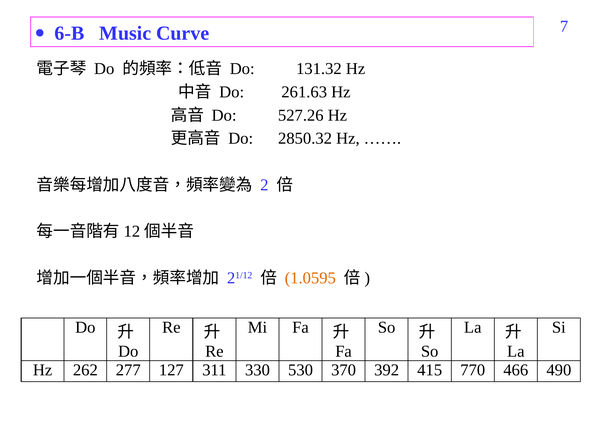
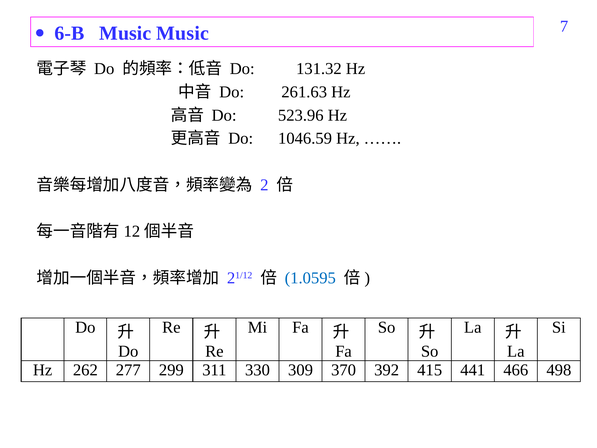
Music Curve: Curve -> Music (183, 33)
527.26: 527.26 -> 523.96 (301, 115)
2850.32: 2850.32 -> 1046.59 (305, 138)
1.0595 colour: orange -> blue (310, 278)
127: 127 -> 299 (171, 370)
530: 530 -> 309 (301, 370)
770: 770 -> 441 (473, 370)
490: 490 -> 498 (559, 370)
